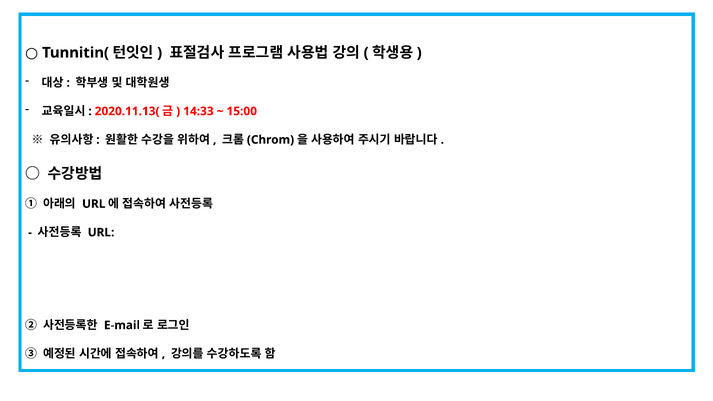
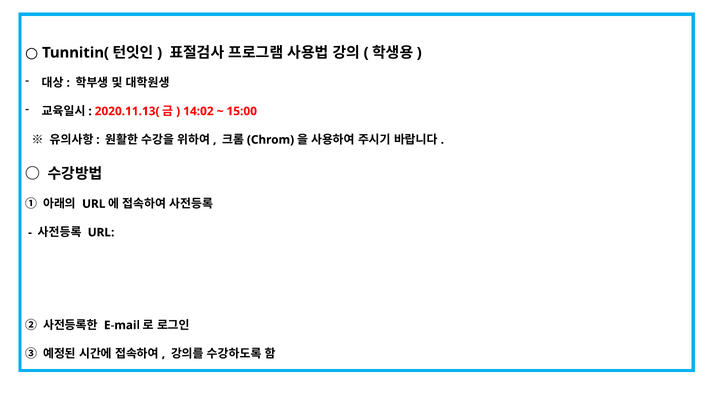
14:33: 14:33 -> 14:02 (198, 111)
